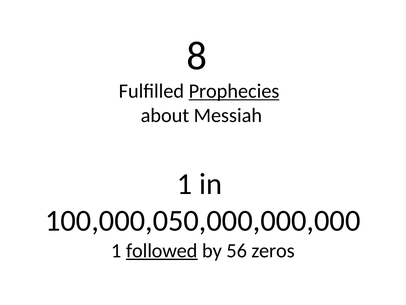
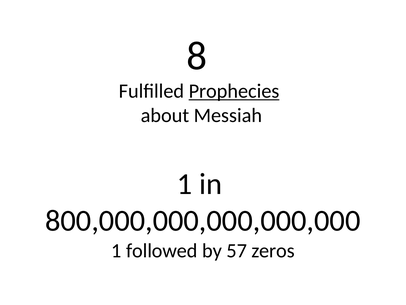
100,000,050,000,000,000: 100,000,050,000,000,000 -> 800,000,000,000,000,000 (203, 220)
followed underline: present -> none (162, 250)
56: 56 -> 57 (237, 250)
